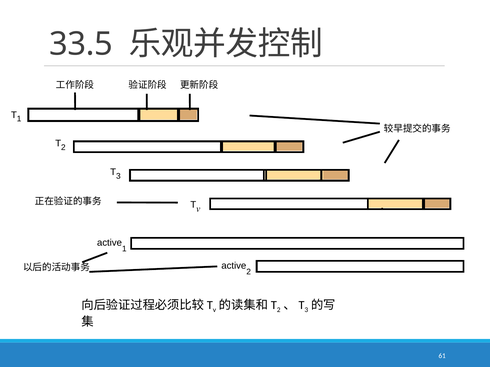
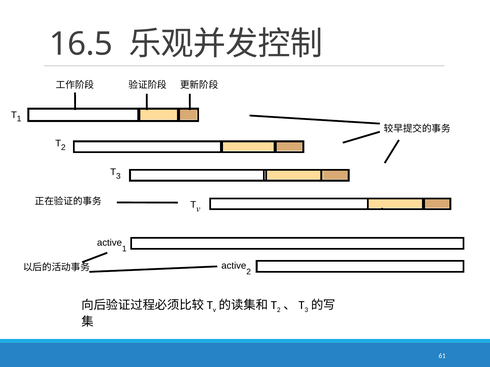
33.5: 33.5 -> 16.5 (81, 44)
